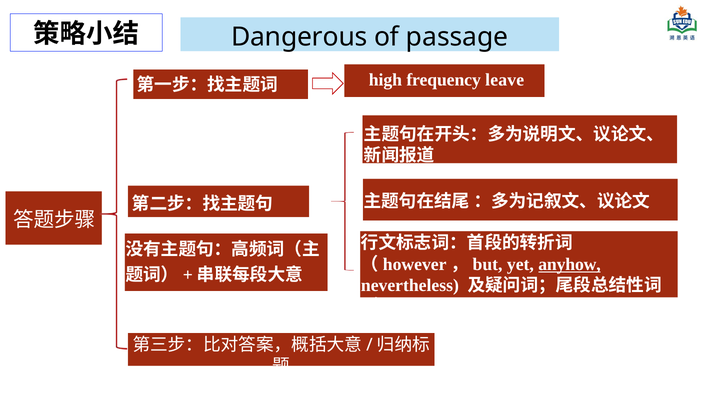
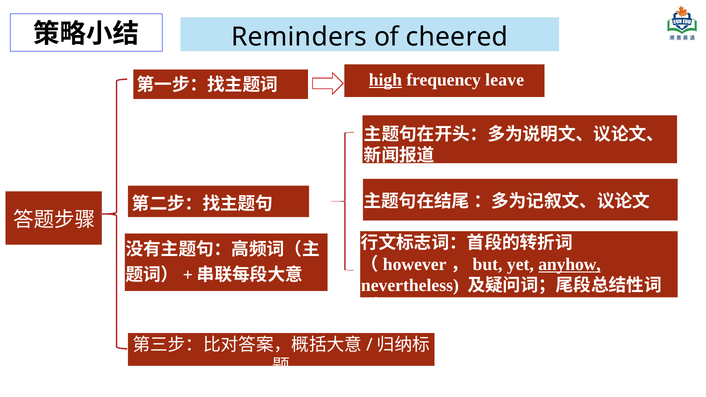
Dangerous: Dangerous -> Reminders (299, 37)
passage: passage -> cheered (457, 37)
high underline: none -> present (385, 80)
